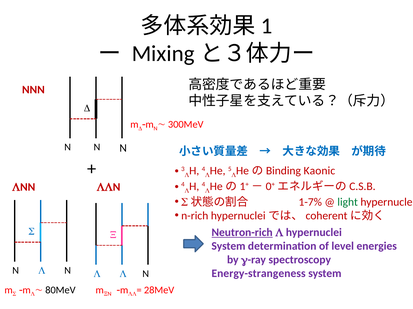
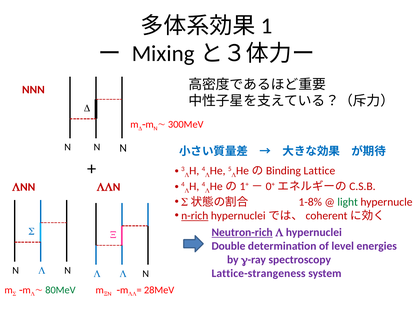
Kaonic: Kaonic -> Lattice (319, 171)
1-7%: 1-7% -> 1-8% (310, 202)
n-rich underline: none -> present (195, 216)
System: System -> Double (228, 247)
Energy-strangeness: Energy-strangeness -> Lattice-strangeness (259, 274)
80MeV colour: black -> green (60, 291)
